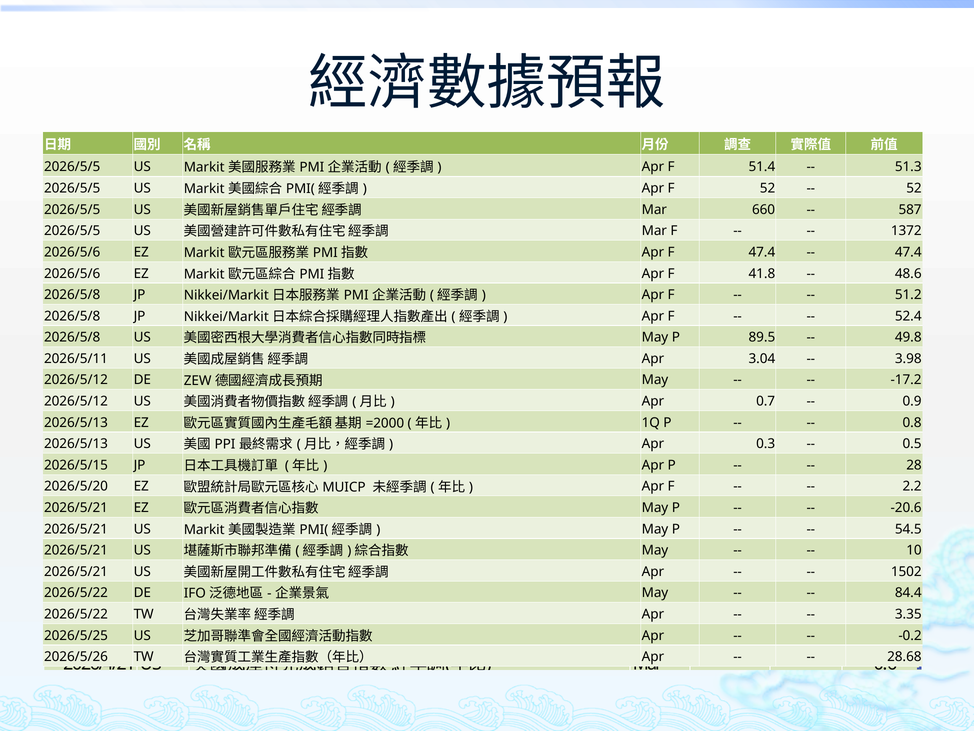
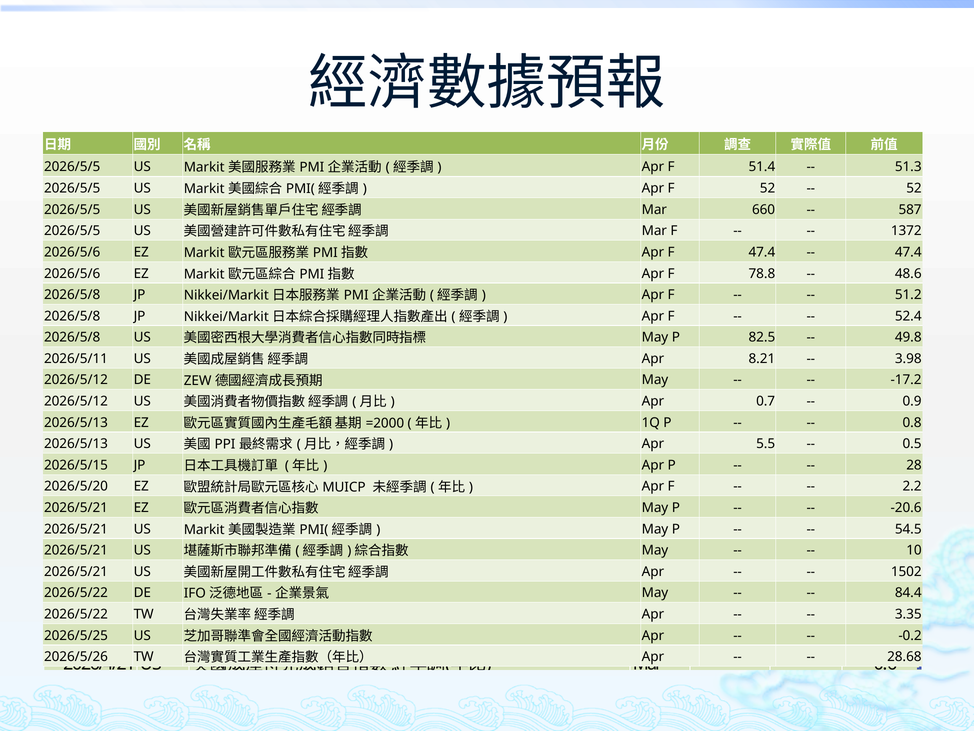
41.8: 41.8 -> 78.8 (762, 273)
89.5: 89.5 -> 82.5 (762, 337)
3.04: 3.04 -> 8.21 (762, 358)
0.3: 0.3 -> 5.5 (766, 444)
